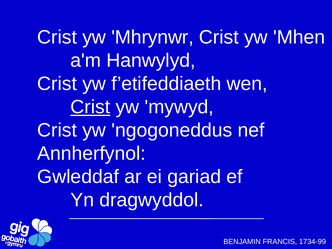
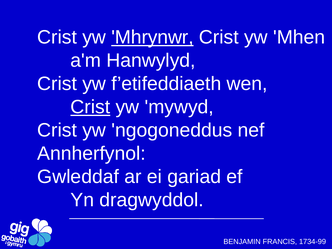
Mhrynwr underline: none -> present (152, 37)
